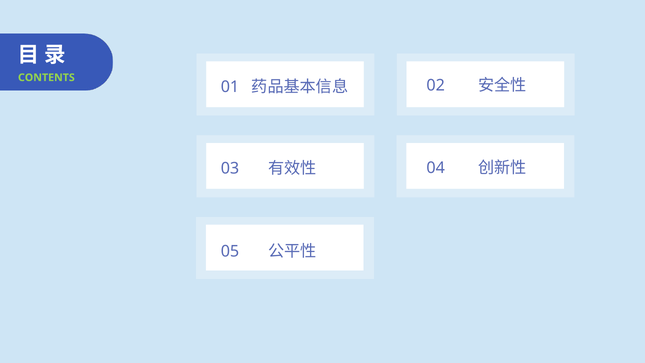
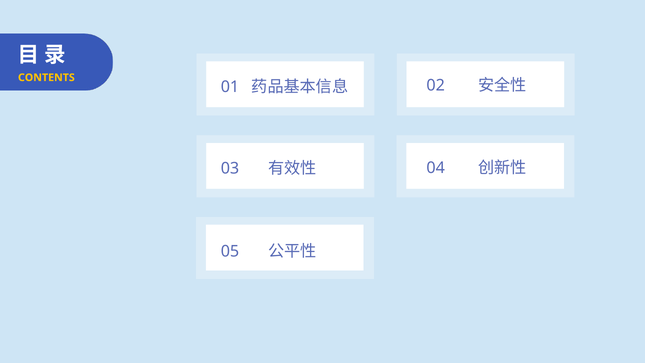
CONTENTS colour: light green -> yellow (46, 78)
